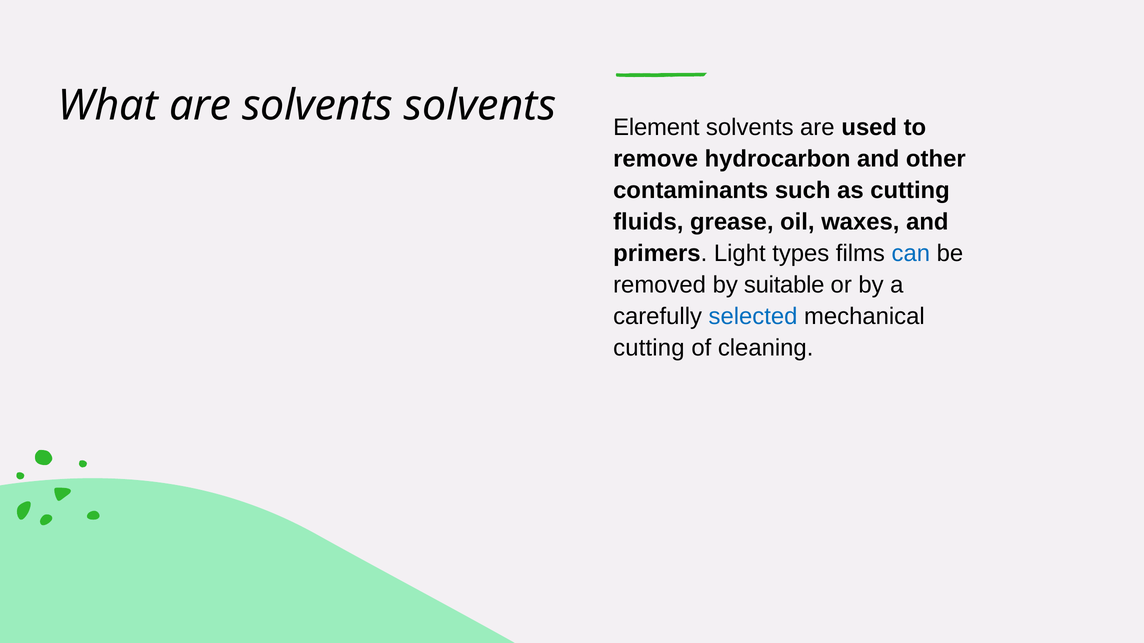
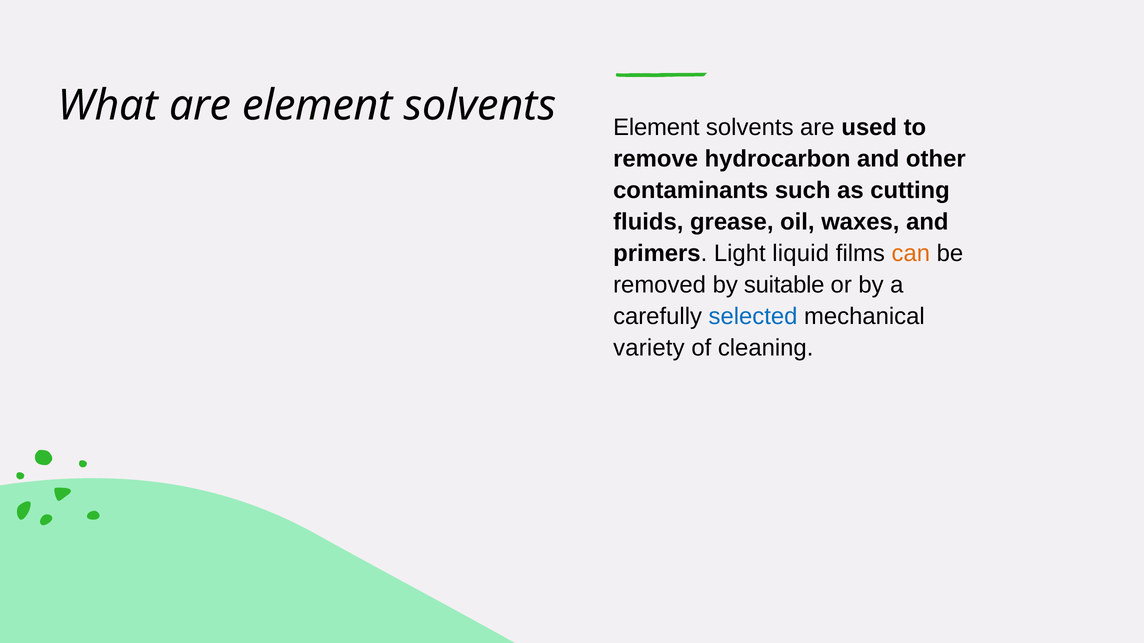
are solvents: solvents -> element (317, 106)
types: types -> liquid (801, 254)
can colour: blue -> orange (911, 254)
cutting: cutting -> variety (649, 348)
